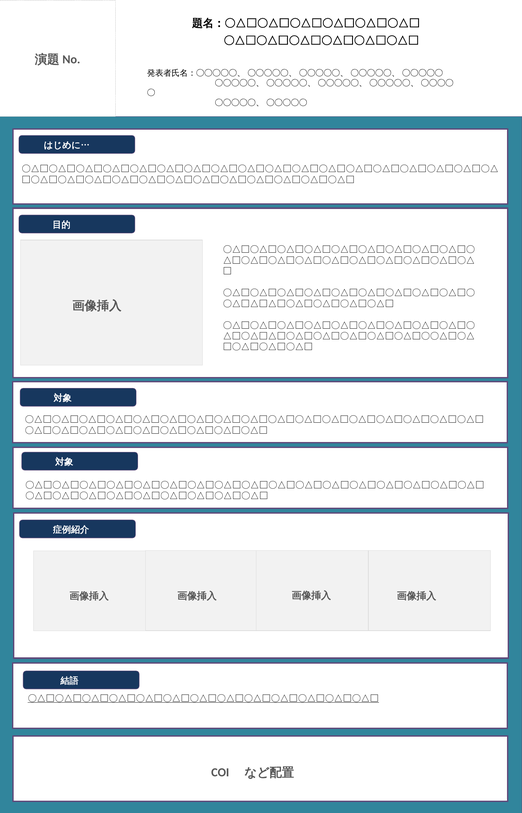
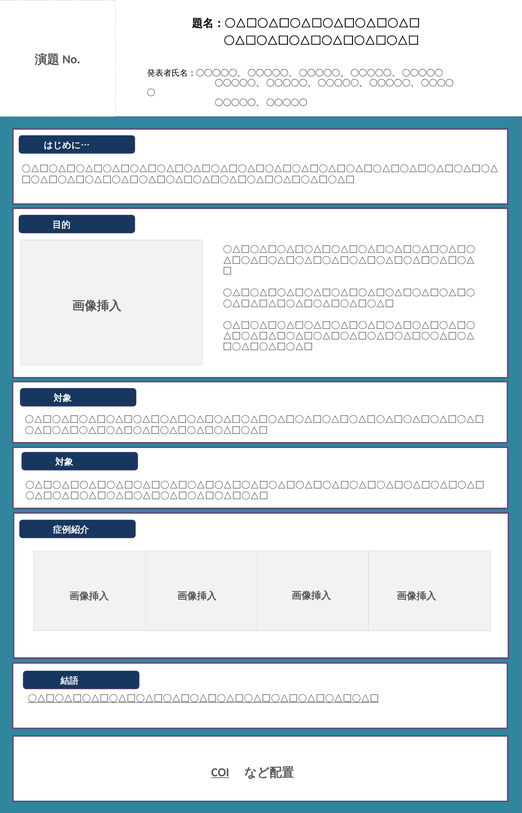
COI underline: none -> present (220, 772)
